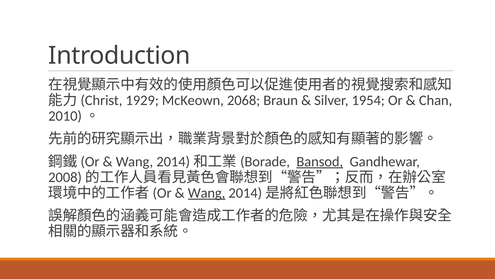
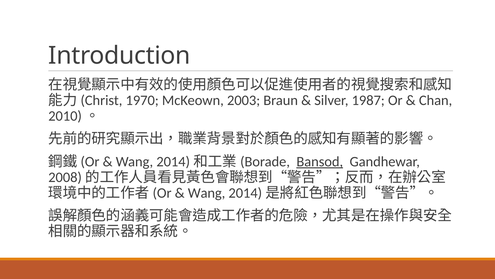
1929: 1929 -> 1970 (142, 100)
2068: 2068 -> 2003 (244, 100)
1954: 1954 -> 1987 (368, 100)
Wang underline: present -> none (207, 193)
